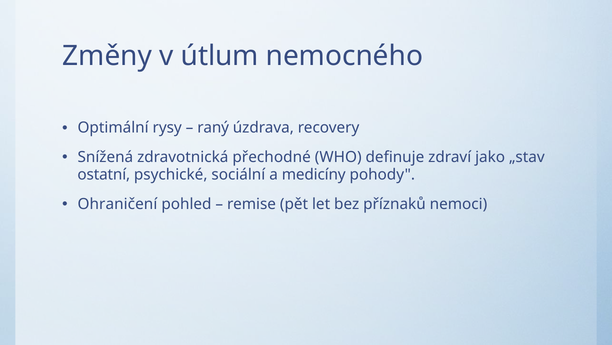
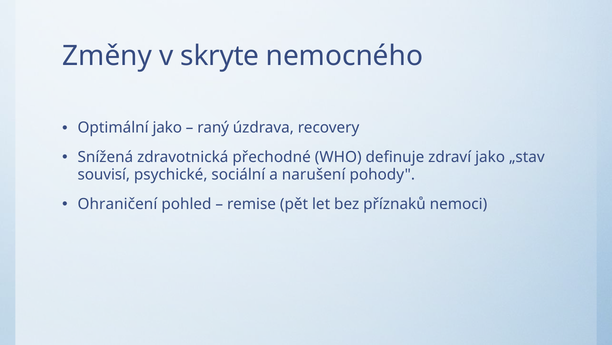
útlum: útlum -> skryte (220, 56)
Optimální rysy: rysy -> jako (167, 128)
ostatní: ostatní -> souvisí (104, 174)
medicíny: medicíny -> narušení (314, 174)
